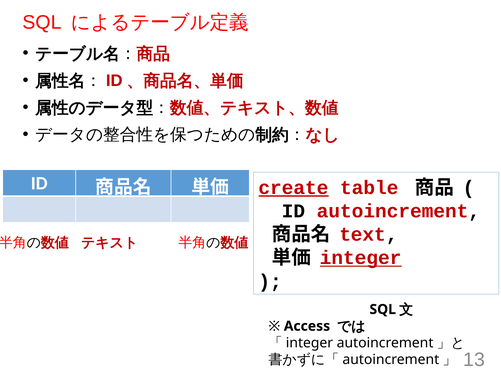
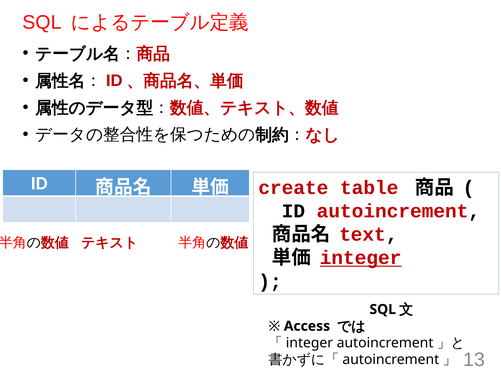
create underline: present -> none (294, 187)
